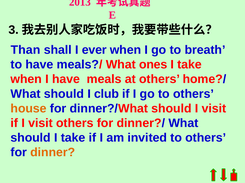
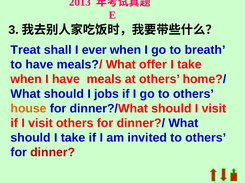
Than: Than -> Treat (26, 50)
ones: ones -> offer (153, 65)
club: club -> jobs (106, 94)
dinner colour: orange -> red (53, 153)
